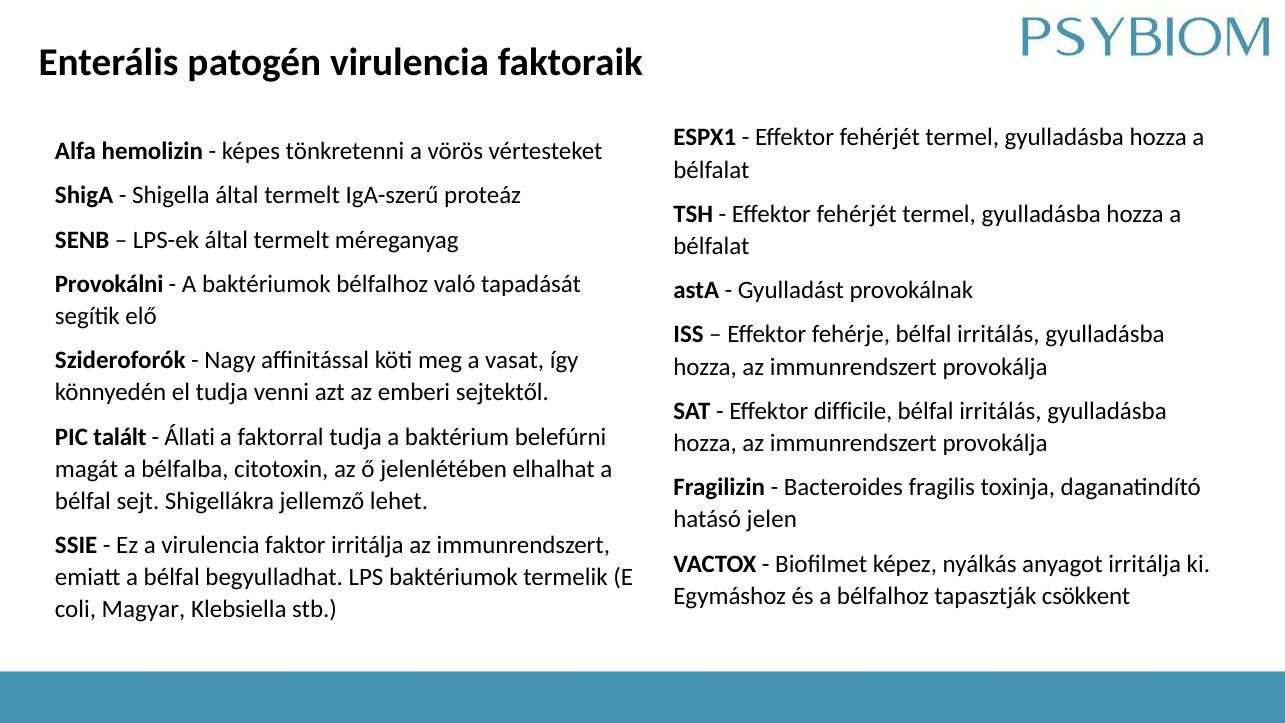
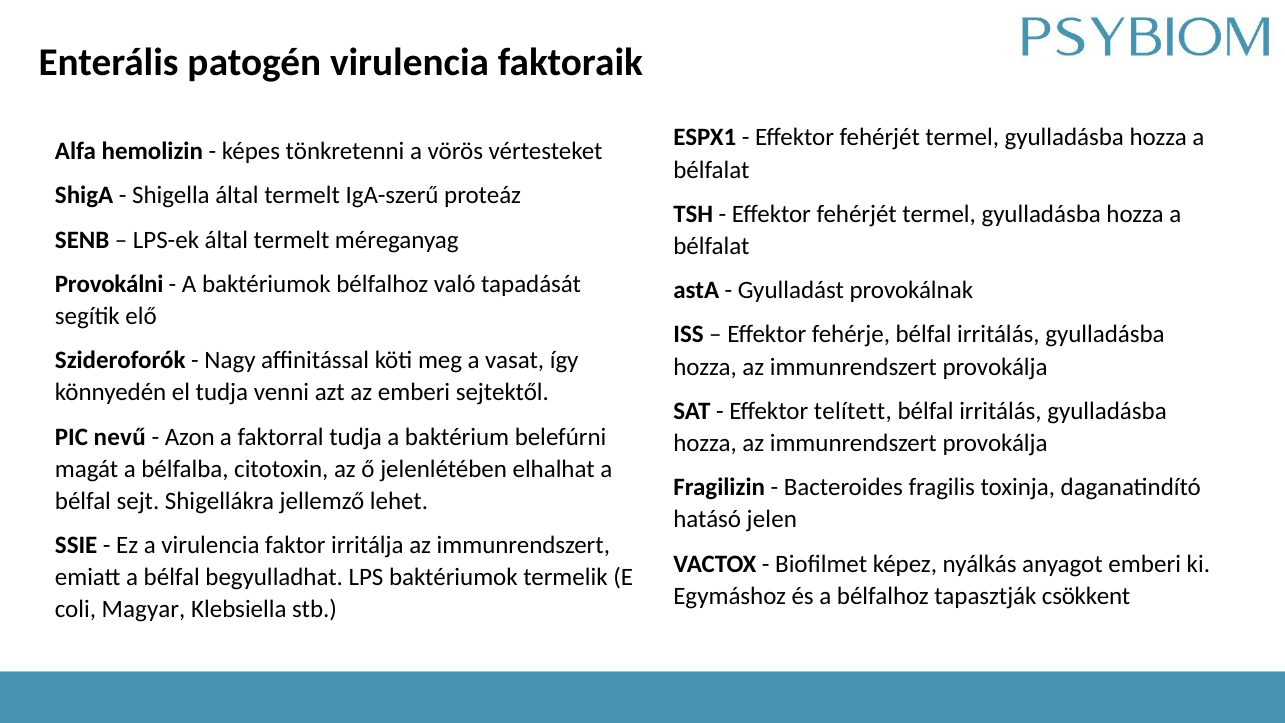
difficile: difficile -> telített (853, 411)
talált: talált -> nevű (120, 437)
Állati: Állati -> Azon (190, 437)
anyagot irritálja: irritálja -> emberi (1145, 564)
